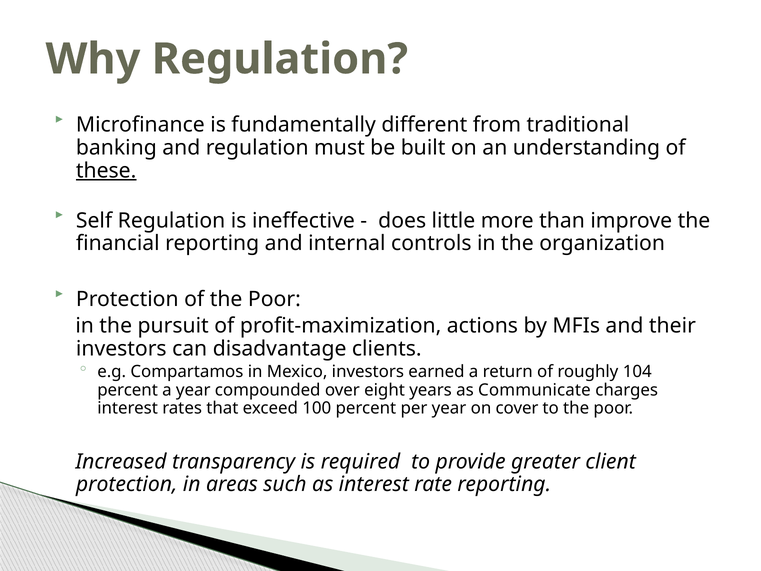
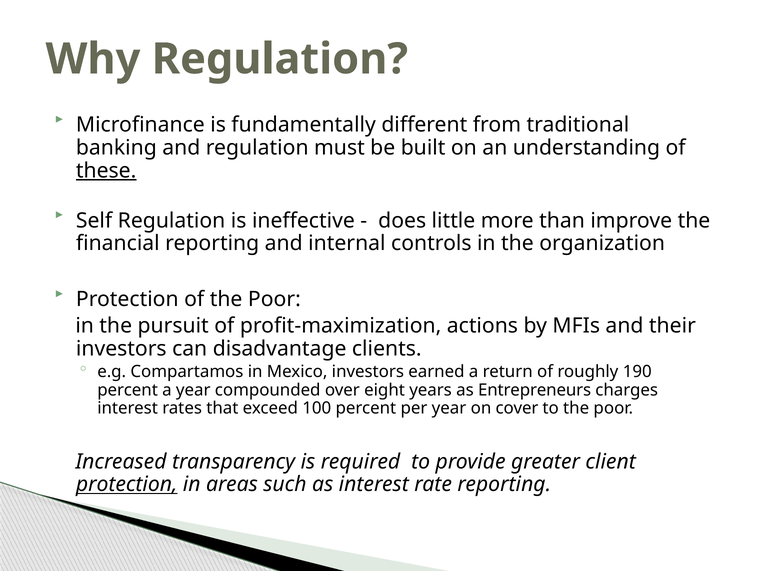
104: 104 -> 190 (637, 372)
Communicate: Communicate -> Entrepreneurs (535, 390)
protection underline: none -> present (127, 484)
